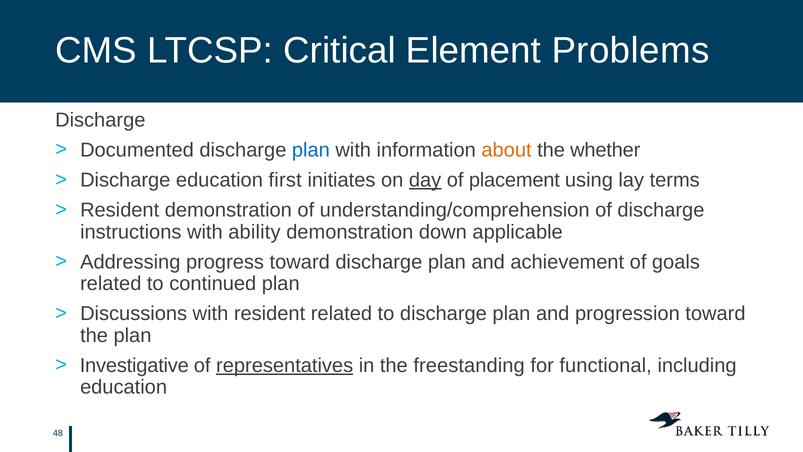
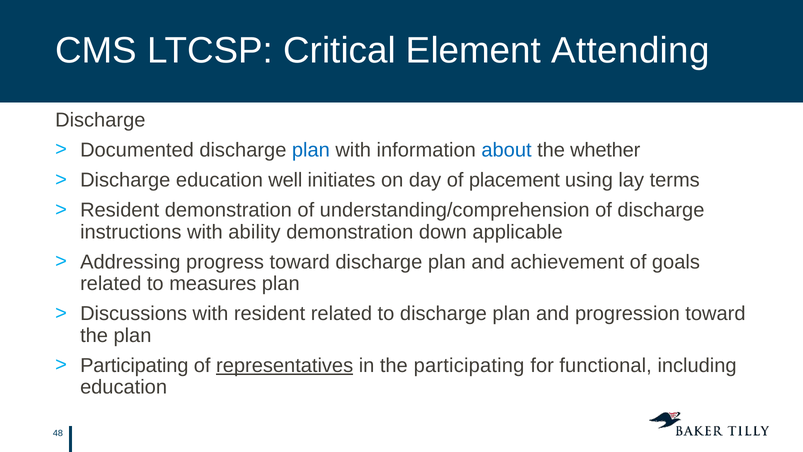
Problems: Problems -> Attending (631, 50)
about colour: orange -> blue (506, 150)
first: first -> well (285, 180)
day underline: present -> none (425, 180)
continued: continued -> measures (213, 284)
Investigative: Investigative -> Participating (134, 365)
the freestanding: freestanding -> participating (469, 365)
